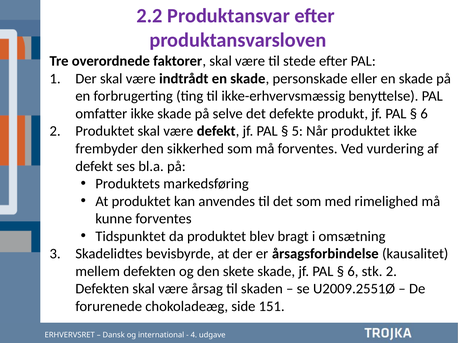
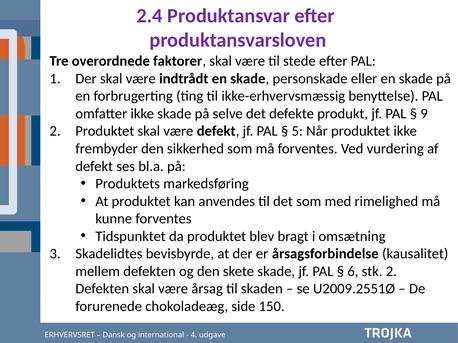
2.2: 2.2 -> 2.4 (150, 16)
6: 6 -> 9 (424, 114)
151: 151 -> 150 (272, 307)
